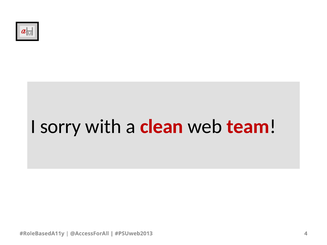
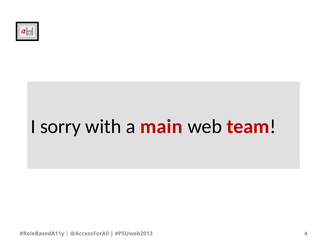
clean: clean -> main (161, 127)
